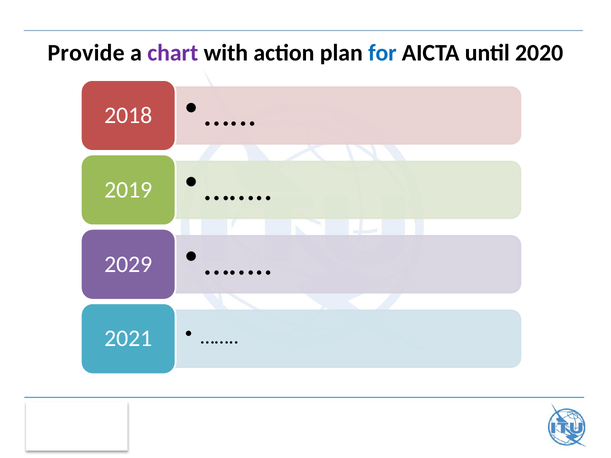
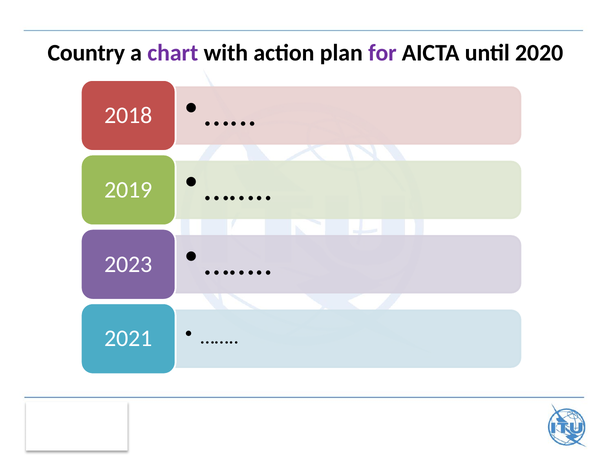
Provide: Provide -> Country (86, 53)
for colour: blue -> purple (382, 53)
2029: 2029 -> 2023 (128, 264)
